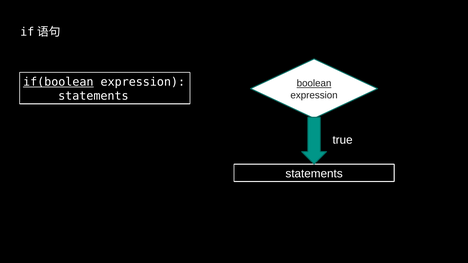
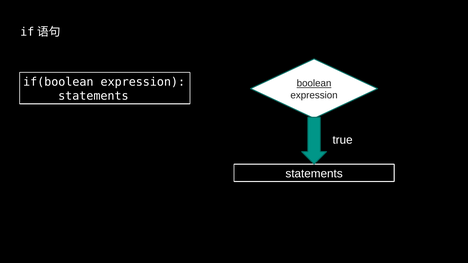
if(boolean underline: present -> none (58, 82)
